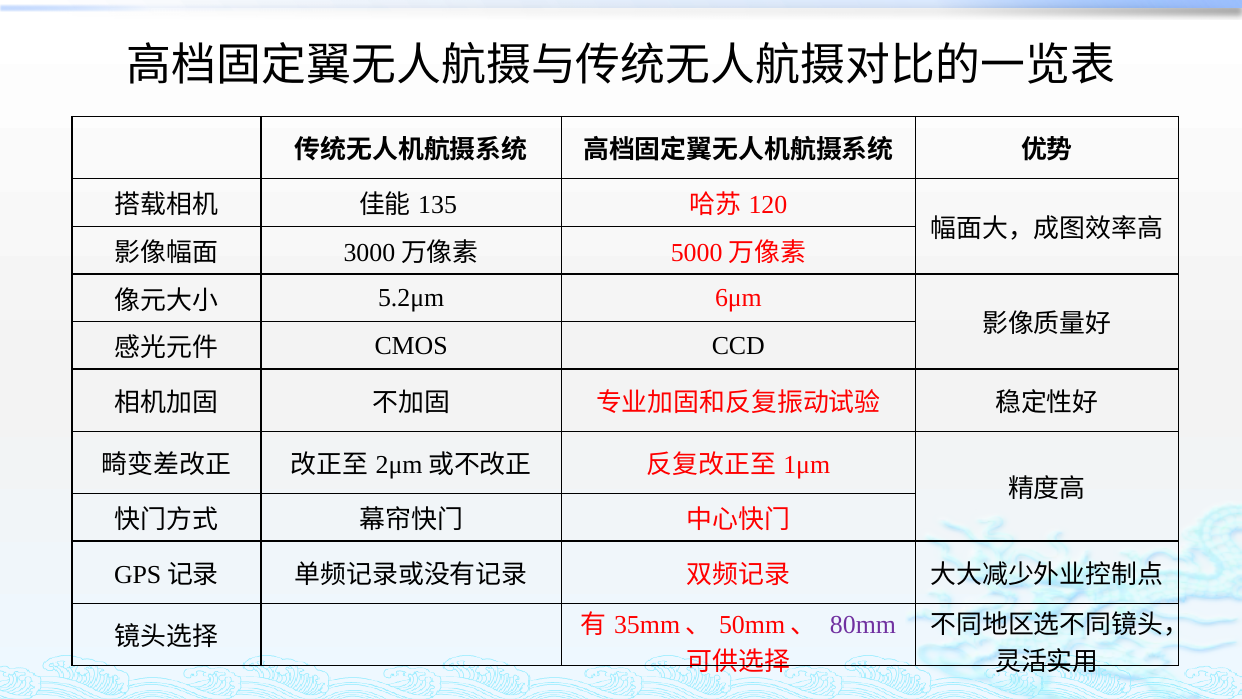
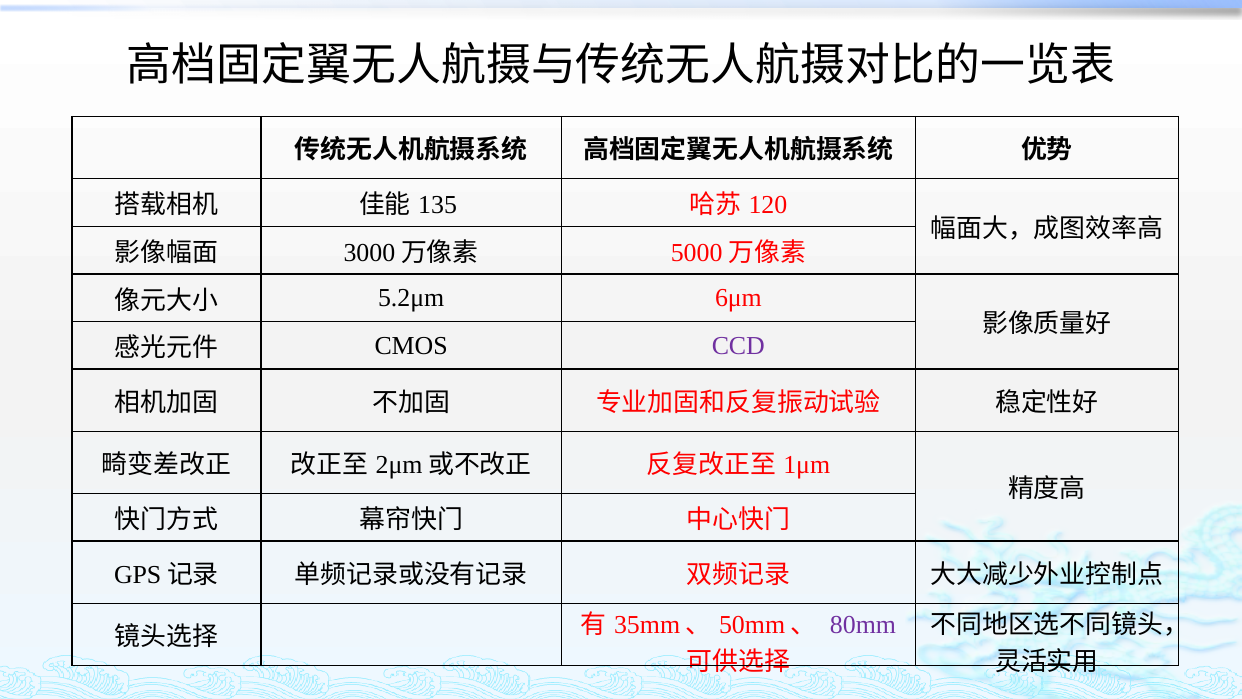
CCD colour: black -> purple (738, 345)
